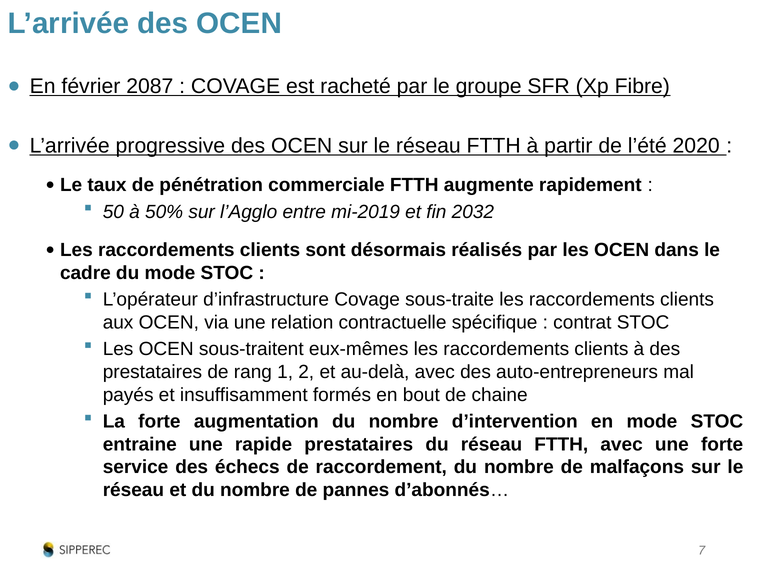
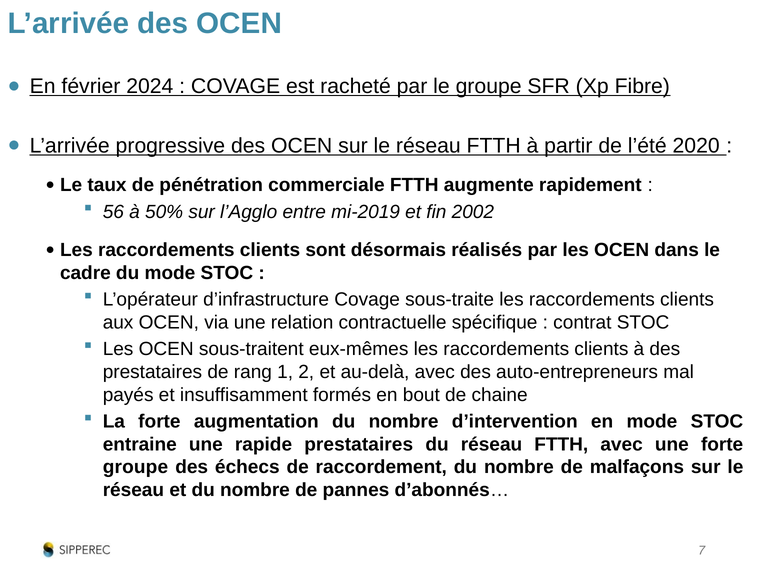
2087: 2087 -> 2024 (150, 86)
50: 50 -> 56 (113, 212)
2032: 2032 -> 2002 (473, 212)
service: service -> groupe (135, 468)
